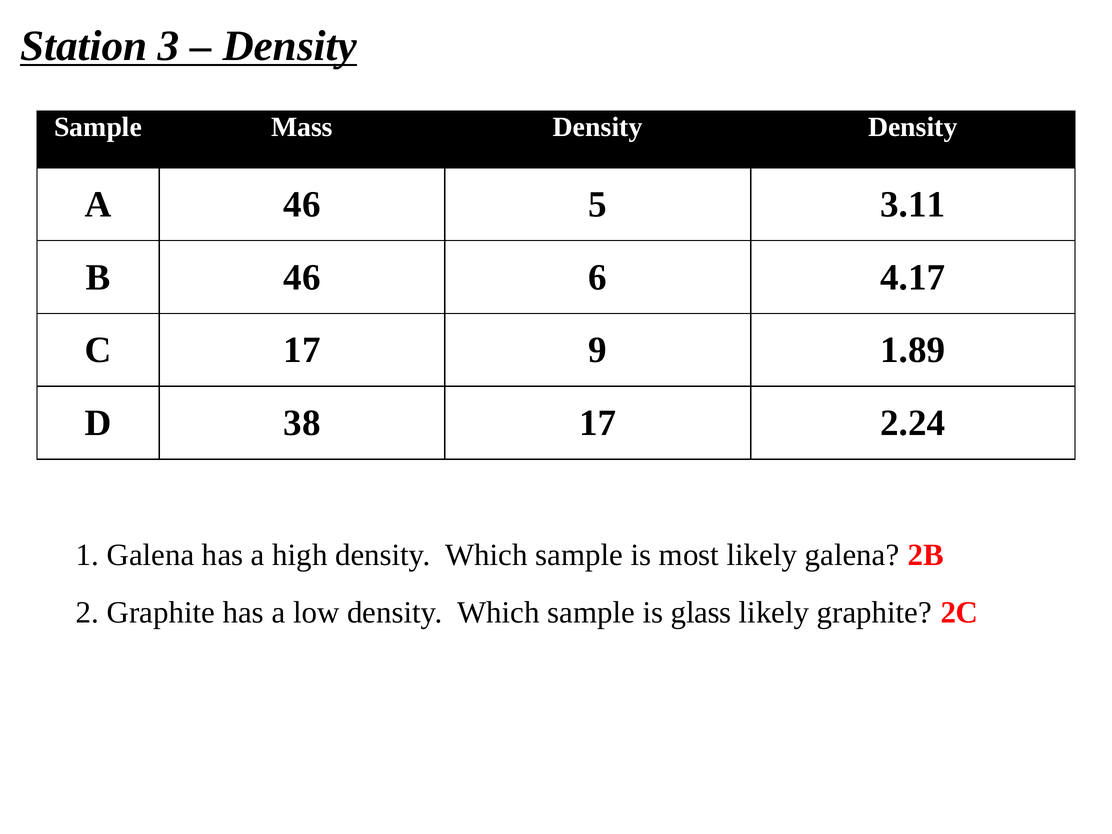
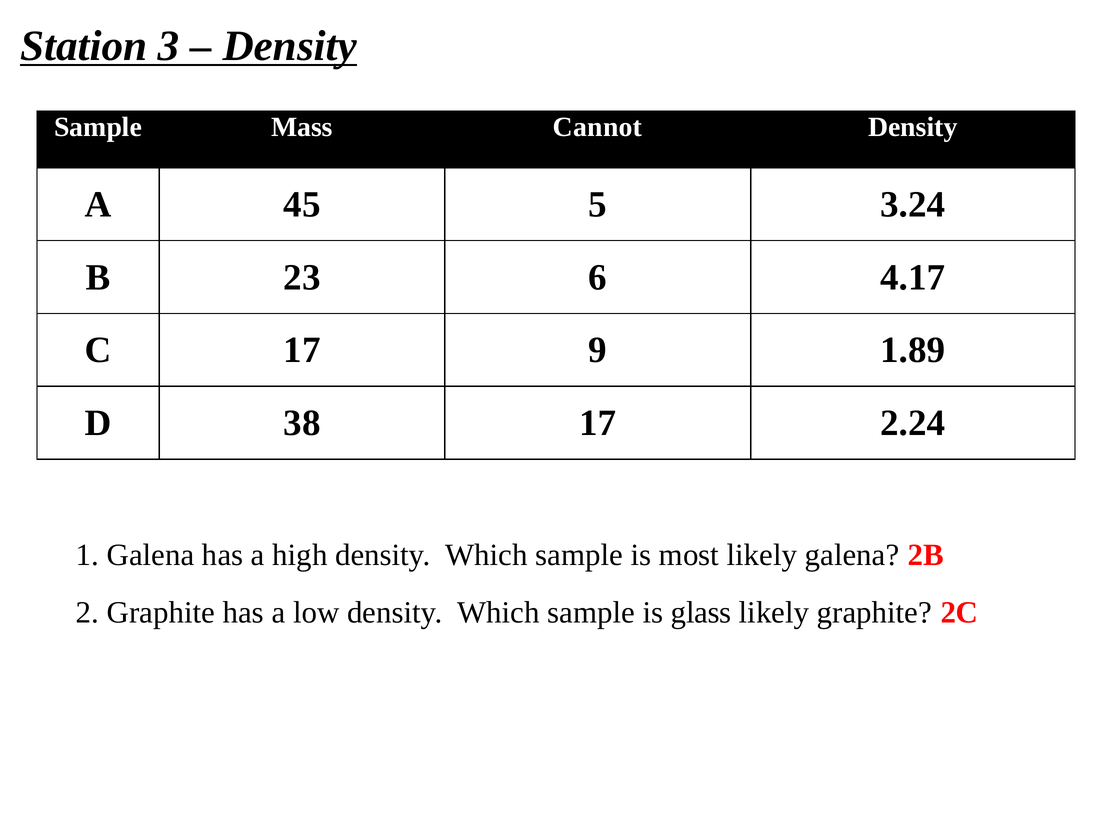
Mass Density: Density -> Cannot (598, 127)
A 46: 46 -> 45 (302, 204)
3.11: 3.11 -> 3.24 (913, 204)
B 46: 46 -> 23 (302, 277)
